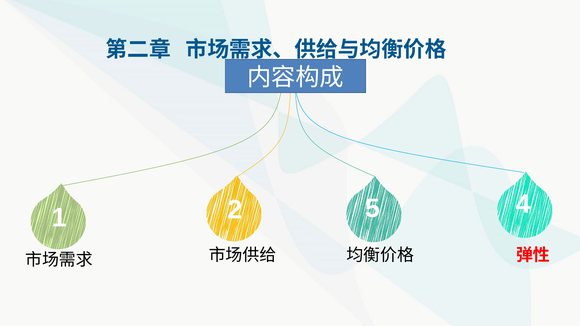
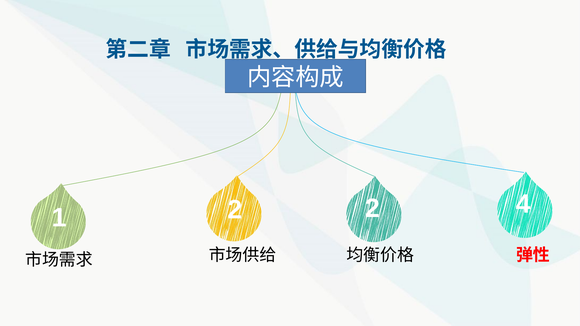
2 5: 5 -> 2 (372, 209)
